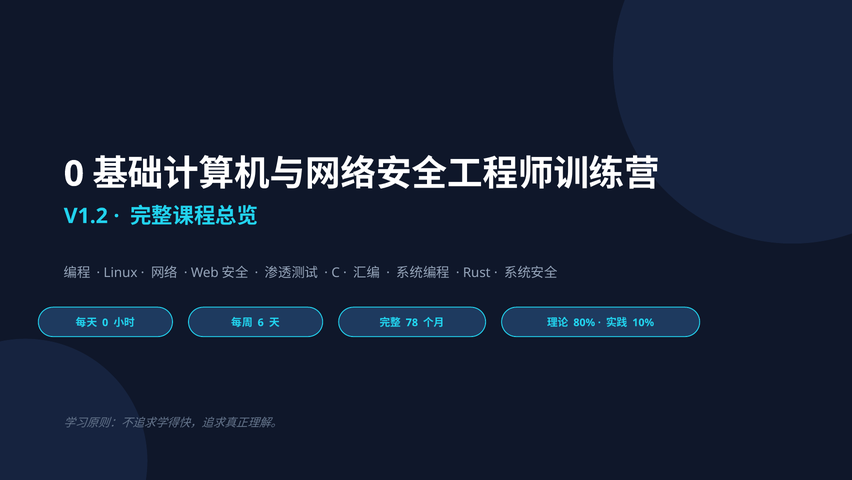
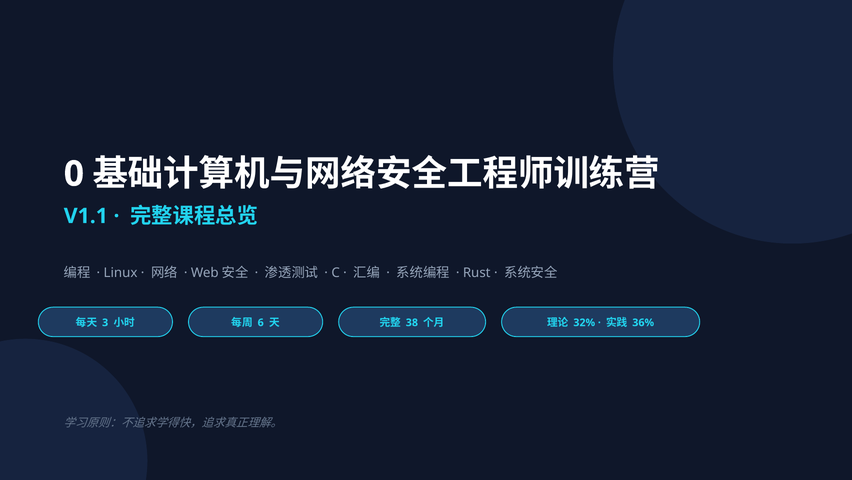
V1.2: V1.2 -> V1.1 (86, 216)
0: 0 -> 3 (105, 322)
78: 78 -> 38 (412, 322)
80%: 80% -> 32% (584, 322)
10%: 10% -> 36% (643, 322)
